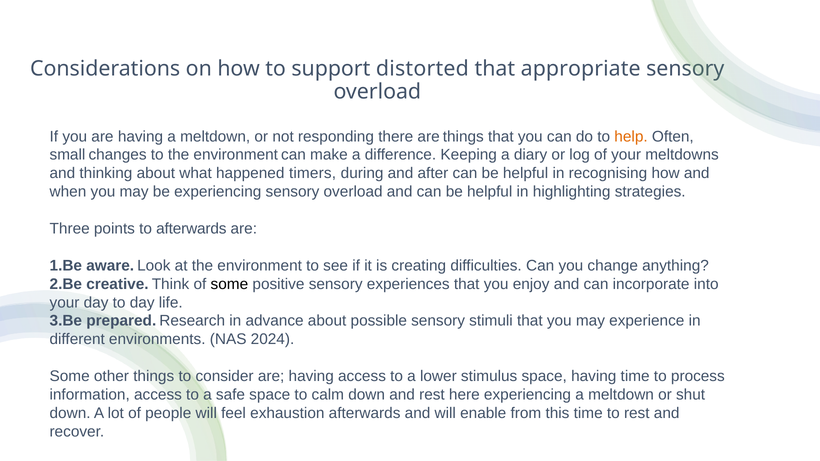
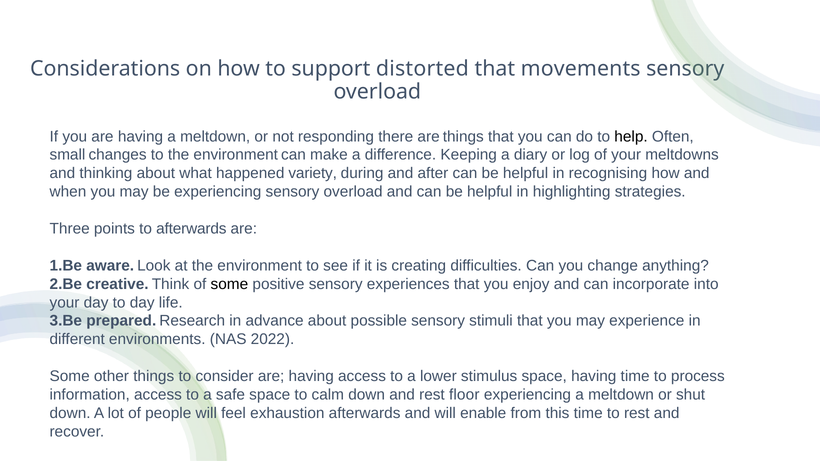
appropriate: appropriate -> movements (581, 69)
help colour: orange -> black (631, 137)
timers: timers -> variety (313, 173)
2024: 2024 -> 2022 (273, 339)
here: here -> floor (464, 395)
